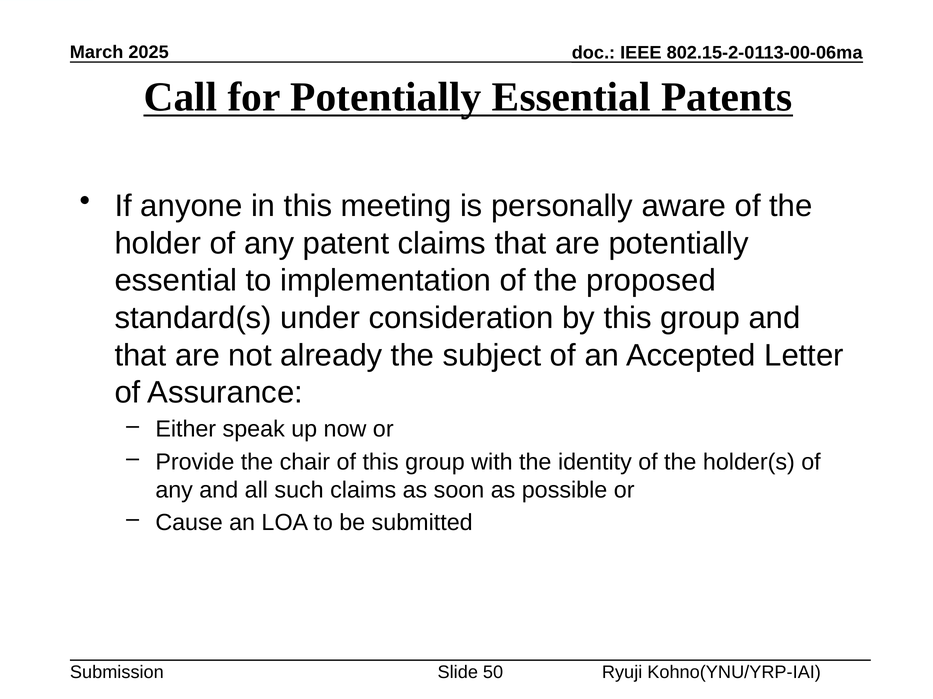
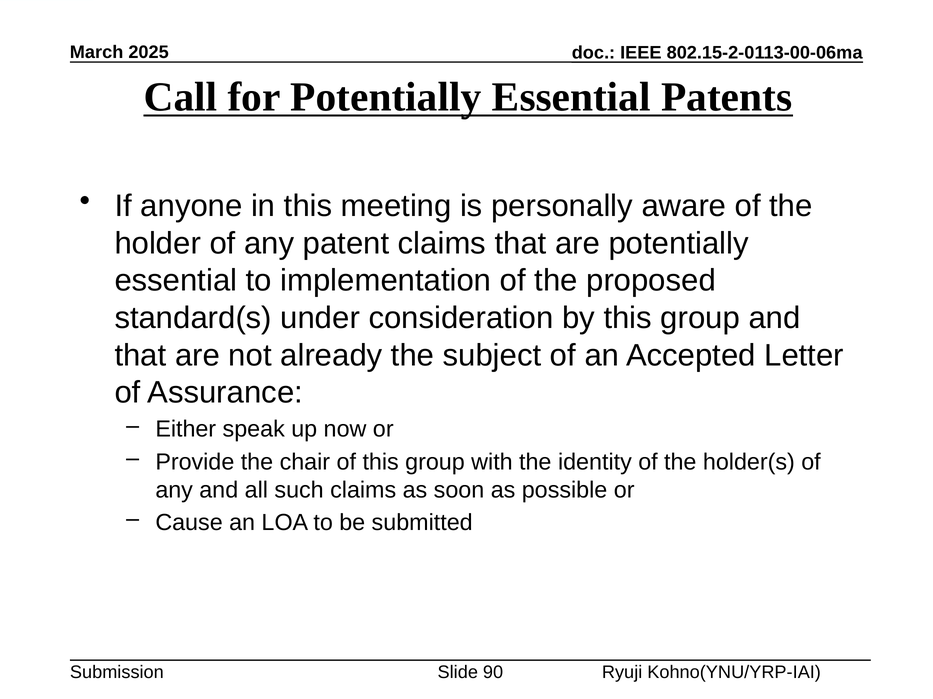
50: 50 -> 90 (493, 673)
